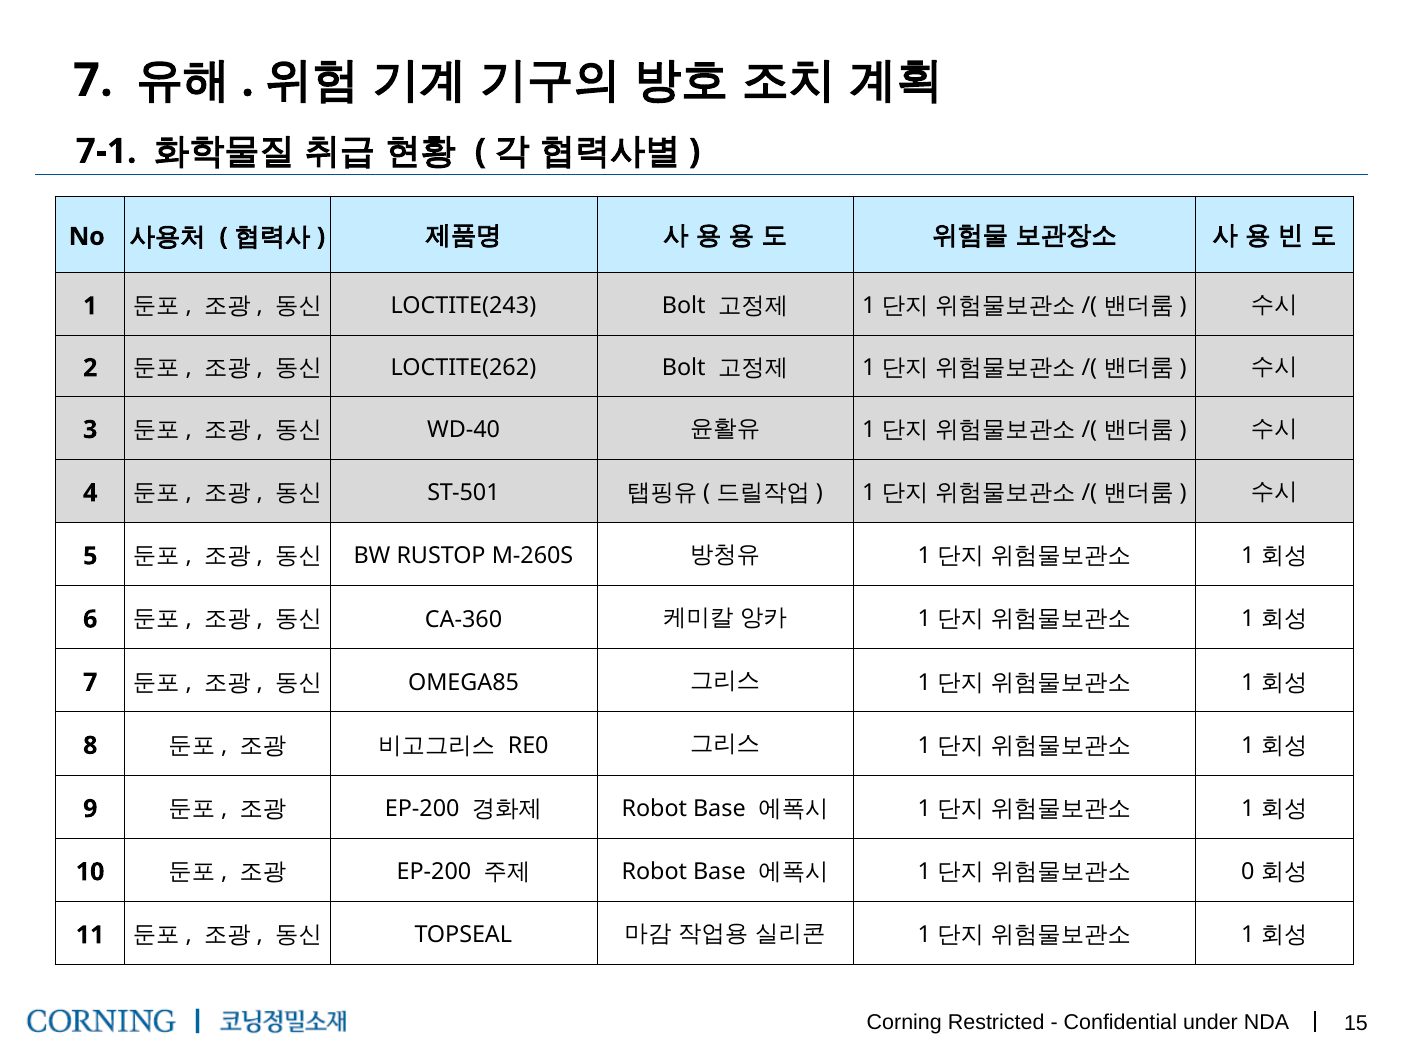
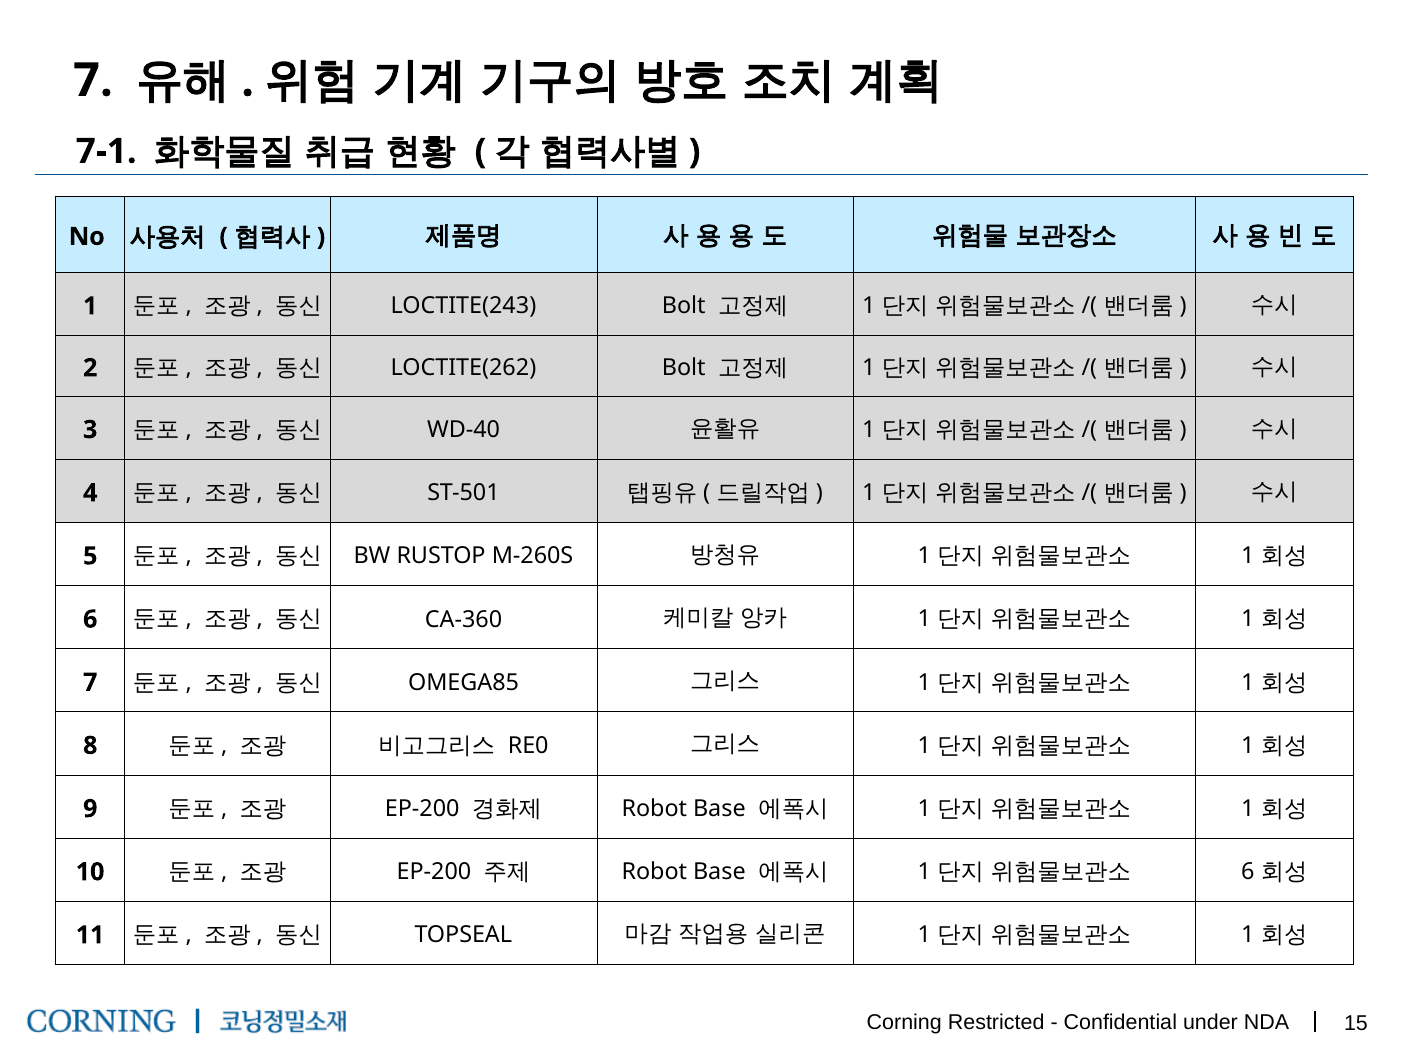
0: 0 -> 6 (1248, 872)
